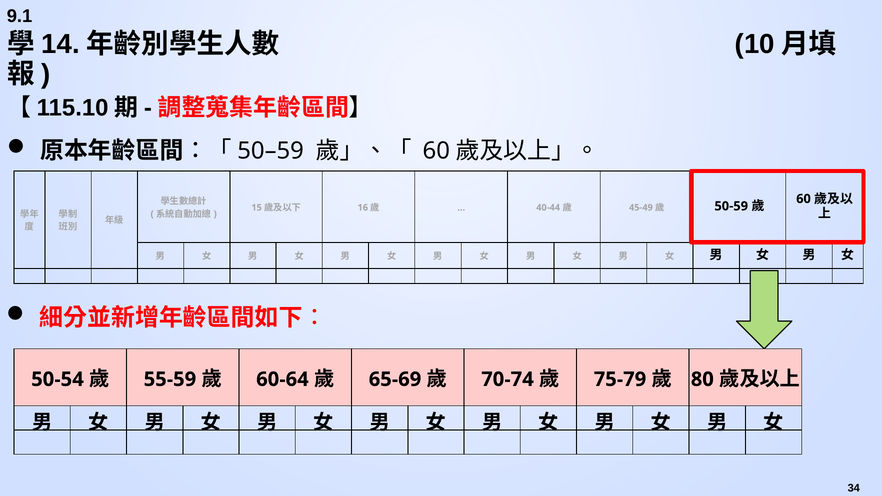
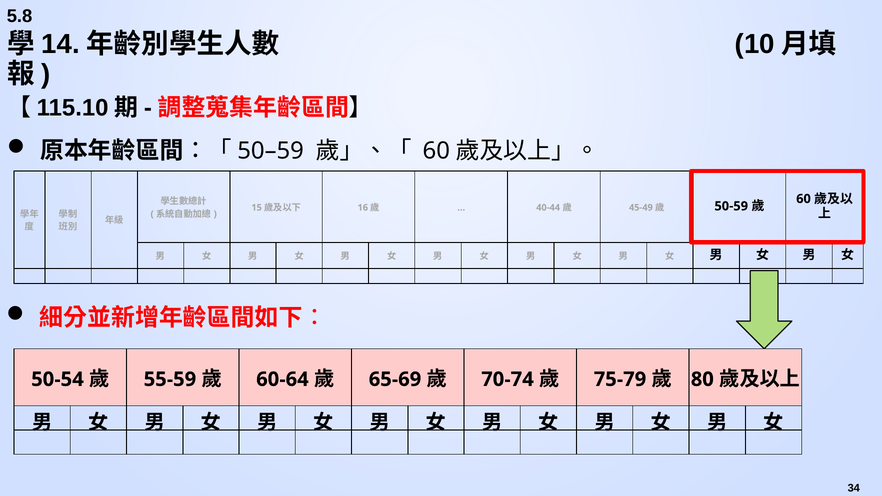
9.1: 9.1 -> 5.8 (20, 16)
